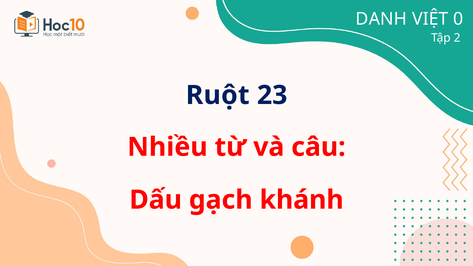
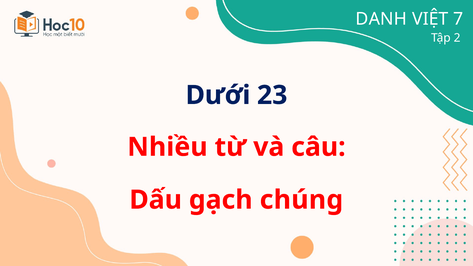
0: 0 -> 7 (458, 19)
Ruột: Ruột -> Dưới (218, 95)
khánh: khánh -> chúng (301, 200)
